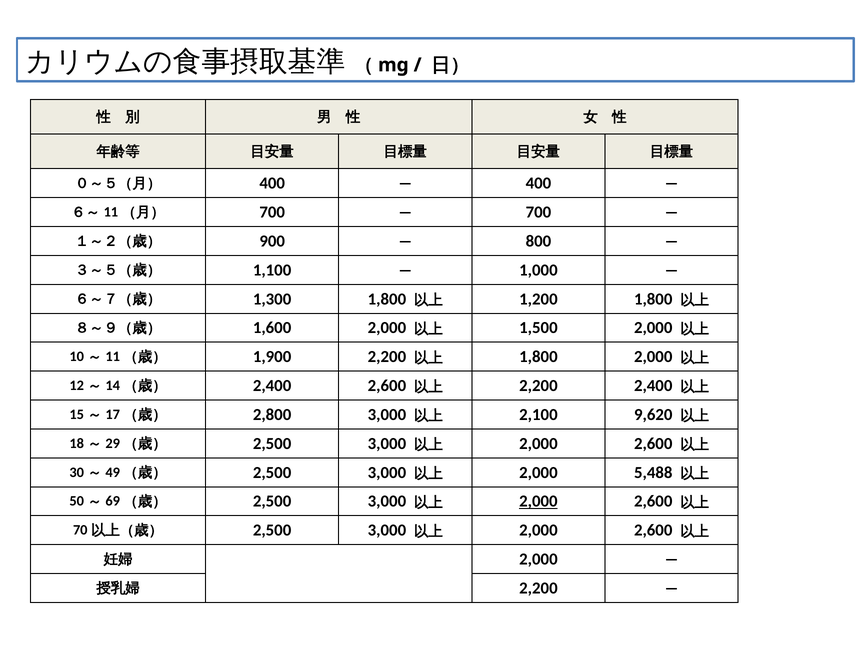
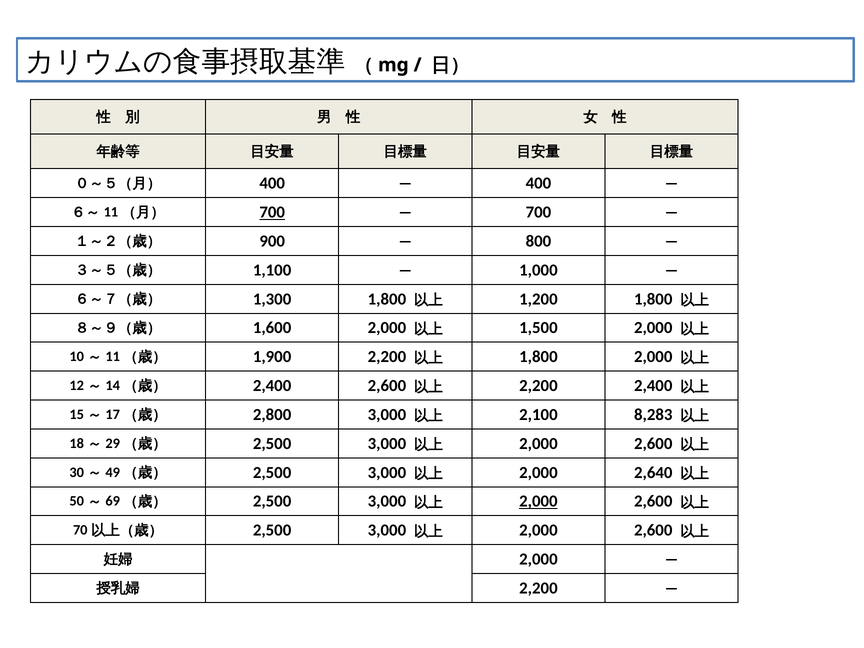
700 underline: none -> present (272, 212)
9,620: 9,620 -> 8,283 (653, 415)
5,488: 5,488 -> 2,640 (653, 473)
